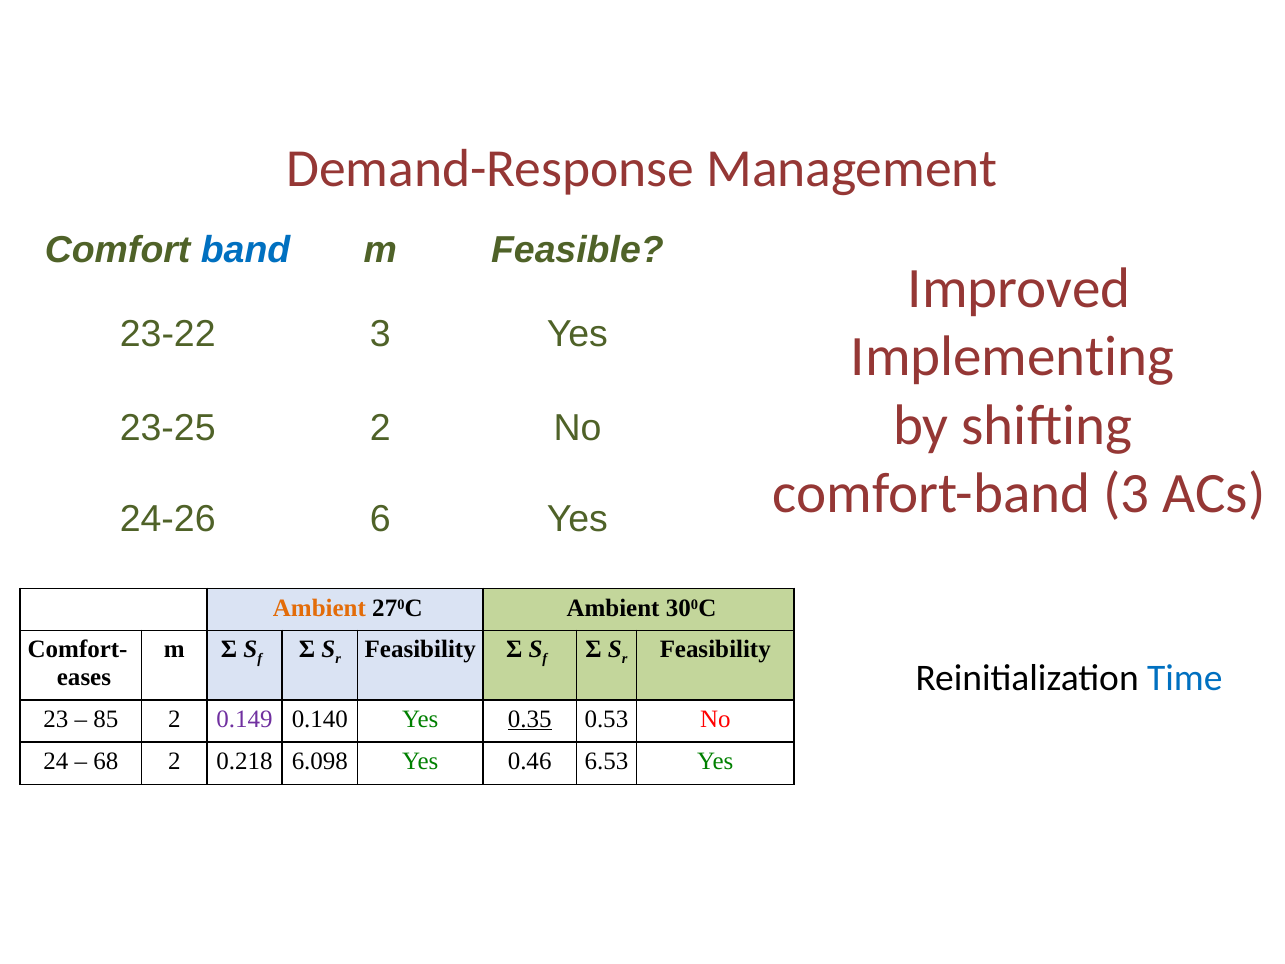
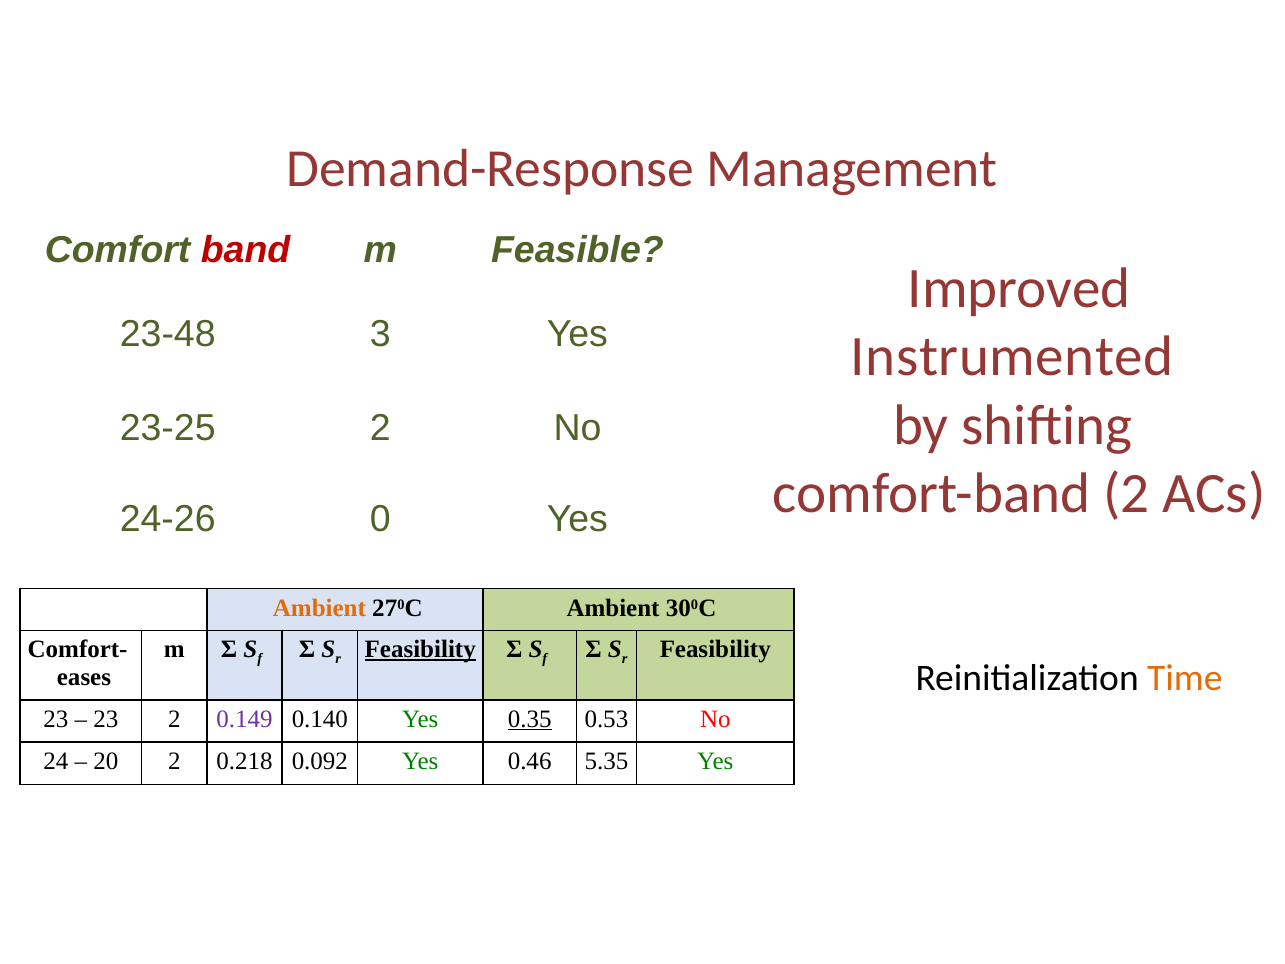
band colour: blue -> red (246, 250)
23-22: 23-22 -> 23-48 (168, 334)
Implementing: Implementing -> Instrumented (1012, 357)
comfort-band 3: 3 -> 2 (1127, 494)
6: 6 -> 0 (380, 519)
Feasibility underline: none -> present (420, 649)
Time colour: blue -> orange (1185, 678)
85: 85 -> 23 (106, 719)
68: 68 -> 20 (106, 761)
6.098: 6.098 -> 0.092 (320, 761)
6.53: 6.53 -> 5.35 (606, 761)
